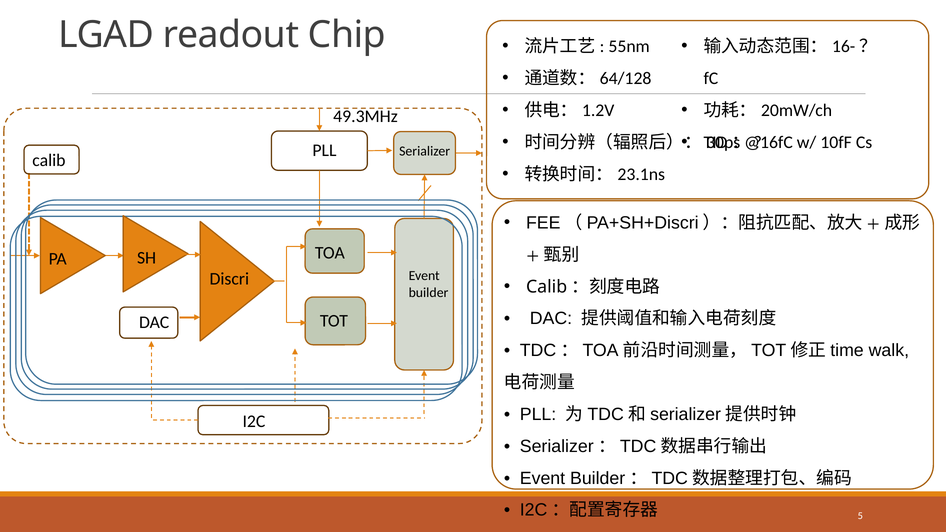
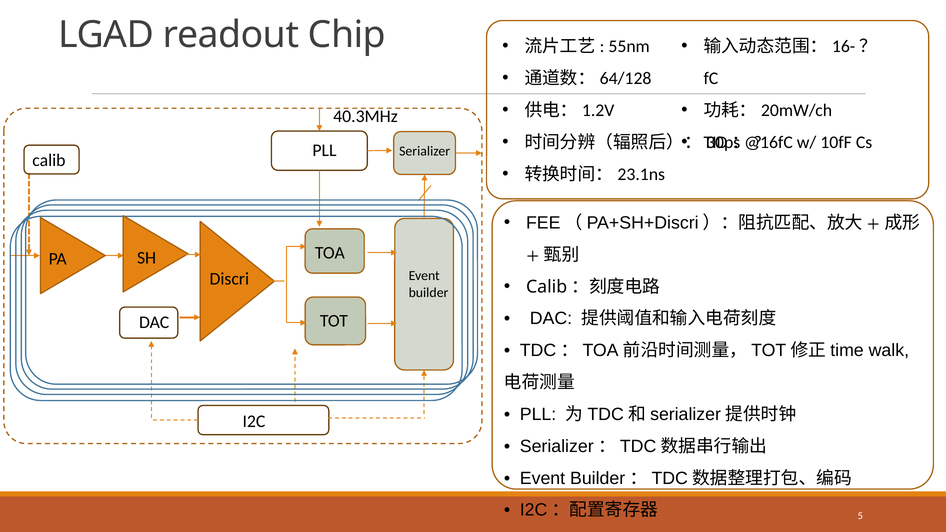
49.3MHz: 49.3MHz -> 40.3MHz (366, 116)
